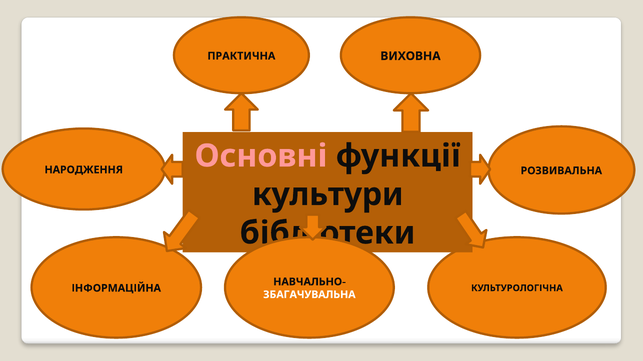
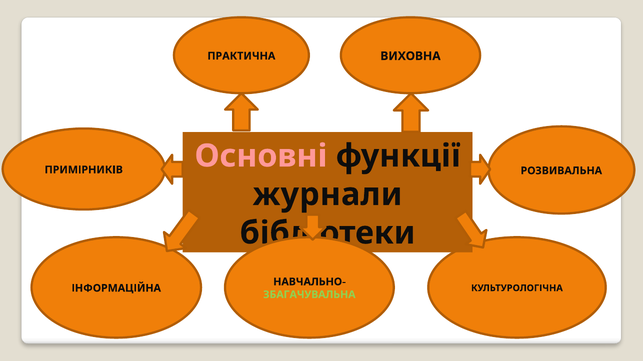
НАРОДЖЕННЯ: НАРОДЖЕННЯ -> ПРИМІРНИКІВ (84, 170)
культури: культури -> журнали (327, 195)
ЗБАГАЧУВАЛЬНА colour: white -> light green (309, 295)
